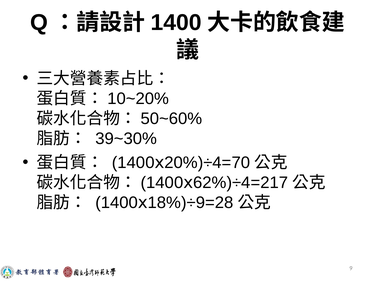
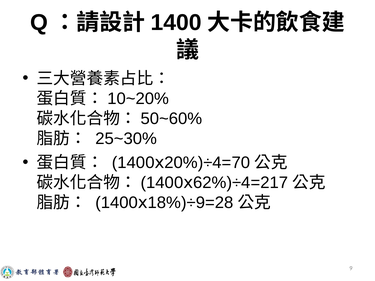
39~30%: 39~30% -> 25~30% (126, 139)
